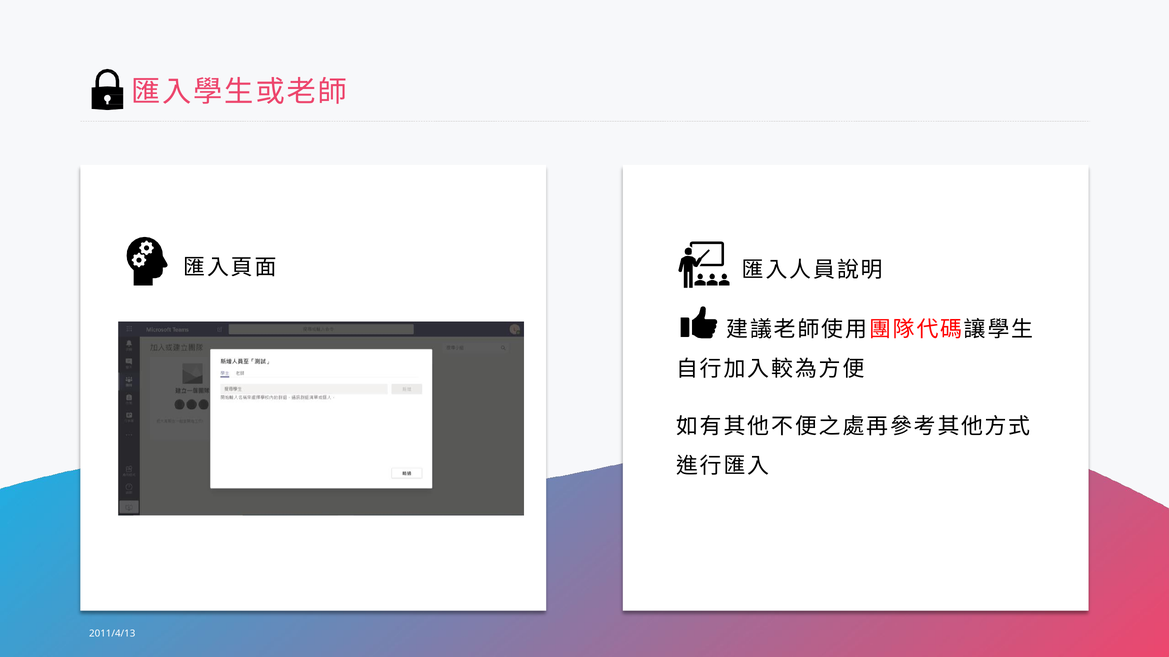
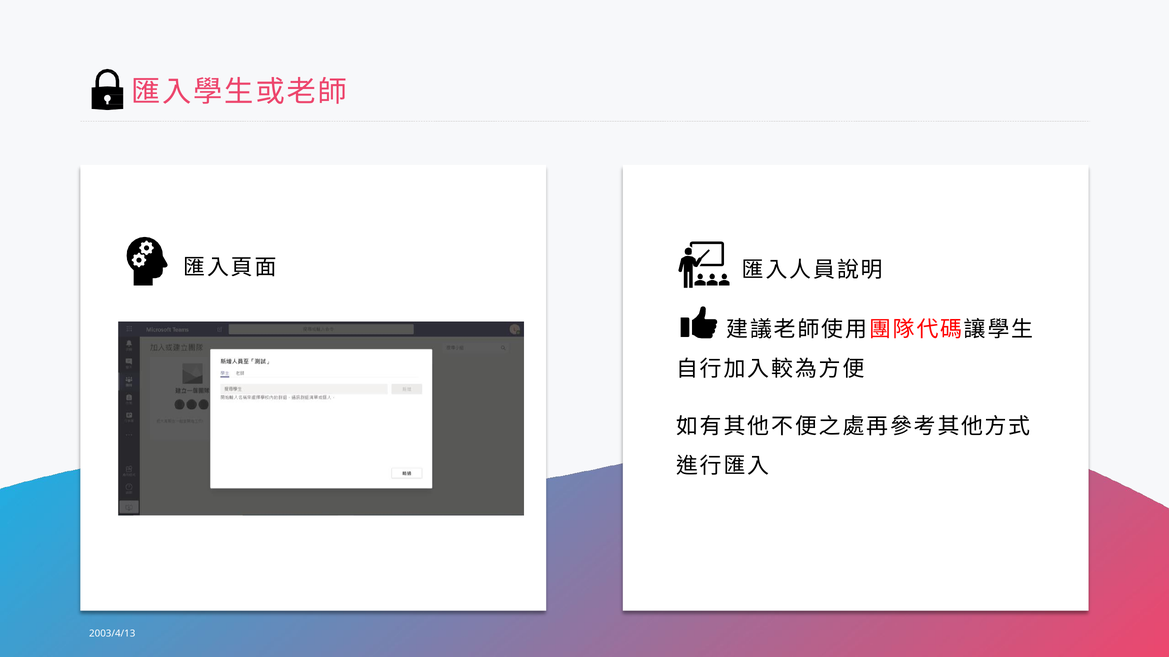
2011/4/13: 2011/4/13 -> 2003/4/13 (112, 634)
